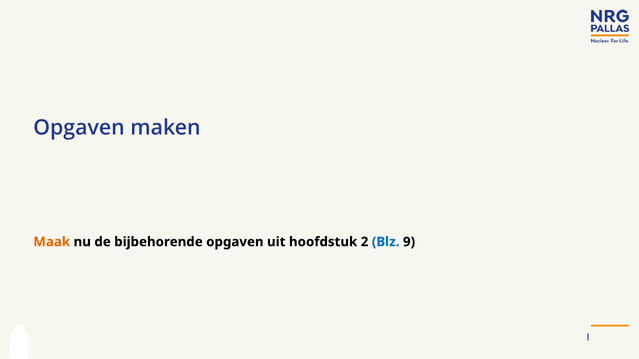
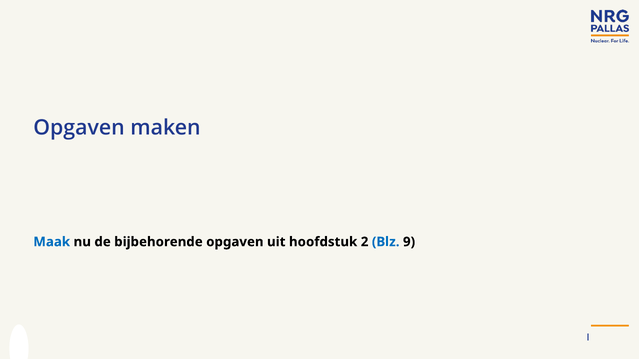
Maak colour: orange -> blue (52, 242)
